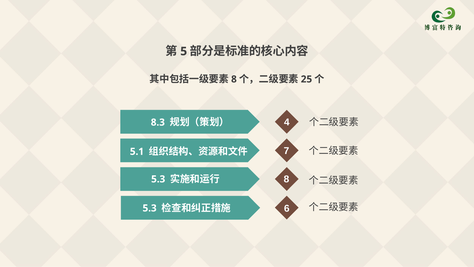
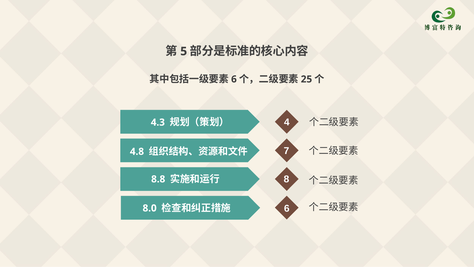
8: 8 -> 6 (234, 79)
8.3: 8.3 -> 4.3 (158, 122)
5.1: 5.1 -> 4.8 (137, 151)
5.3: 5.3 -> 8.8 (158, 179)
5.3: 5.3 -> 8.0 (150, 208)
